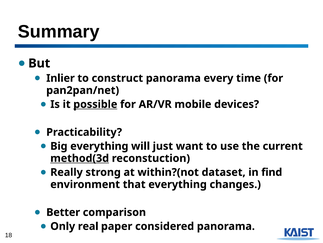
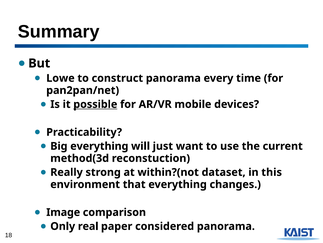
Inlier: Inlier -> Lowe (60, 78)
method(3d underline: present -> none (80, 158)
find: find -> this (272, 172)
Better: Better -> Image (63, 212)
